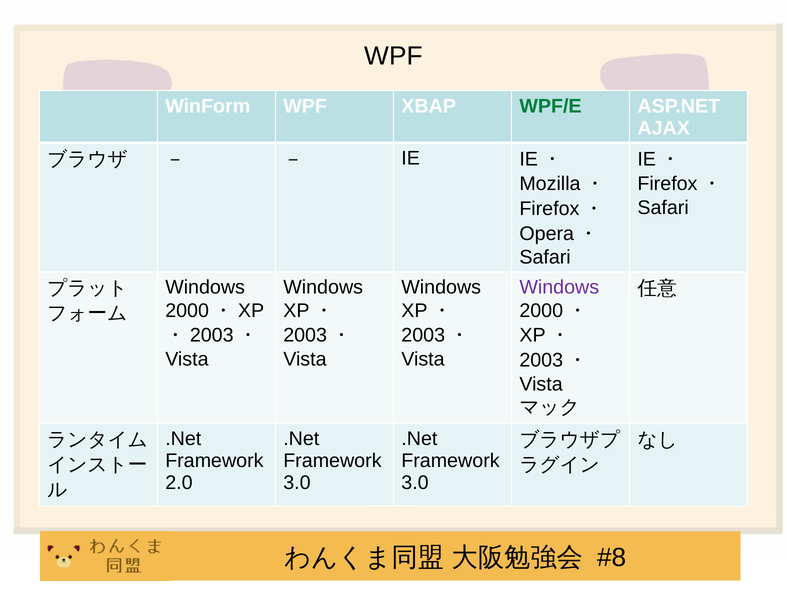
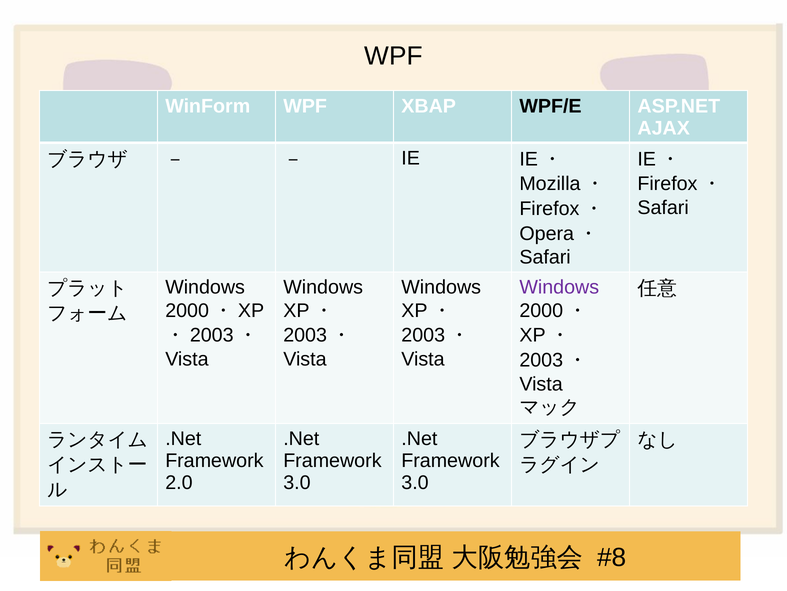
WPF/E colour: green -> black (550, 106)
